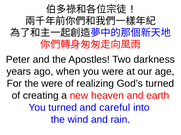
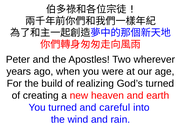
darkness: darkness -> wherever (154, 60)
the were: were -> build (52, 84)
